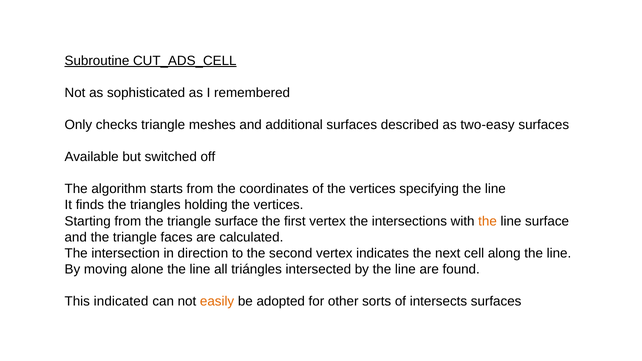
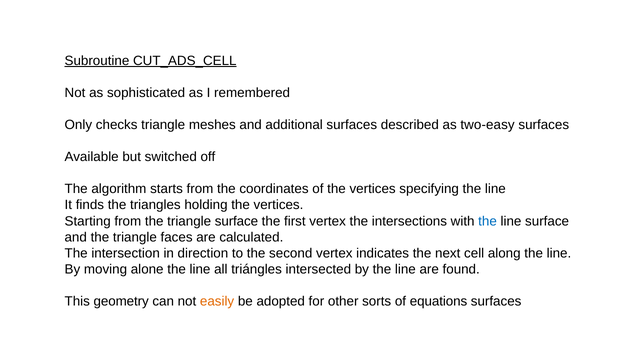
the colour: orange -> blue (488, 221)
indicated: indicated -> geometry (121, 301)
intersects: intersects -> equations (439, 301)
